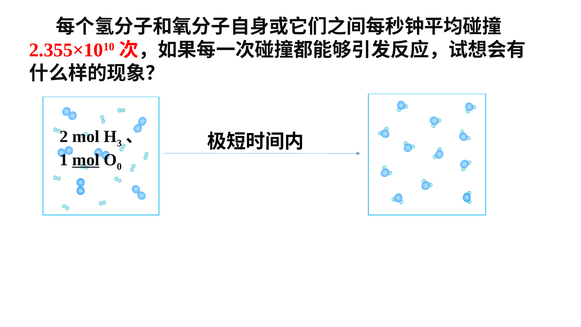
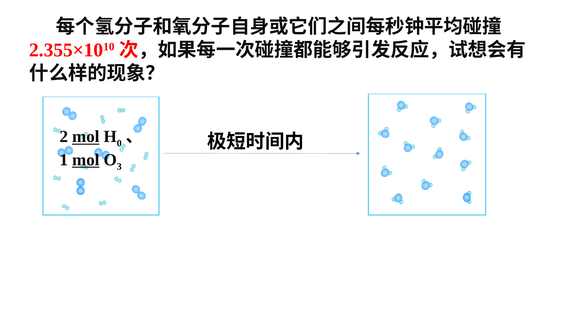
mol underline: none -> present (86, 137)
3: 3 -> 0 (119, 143)
0: 0 -> 3 (119, 166)
